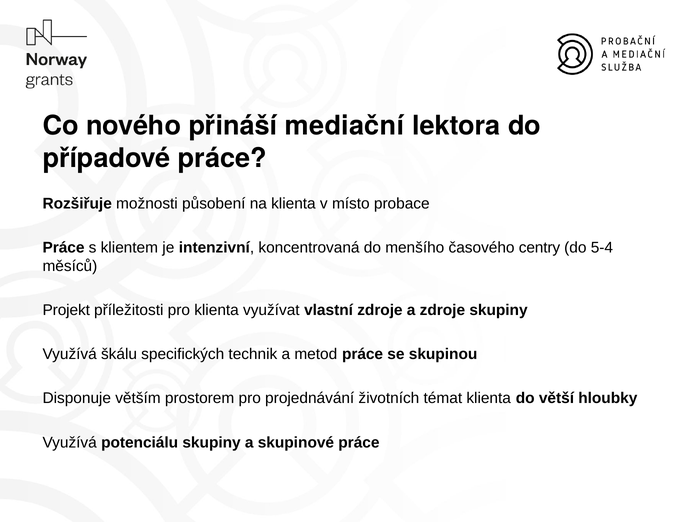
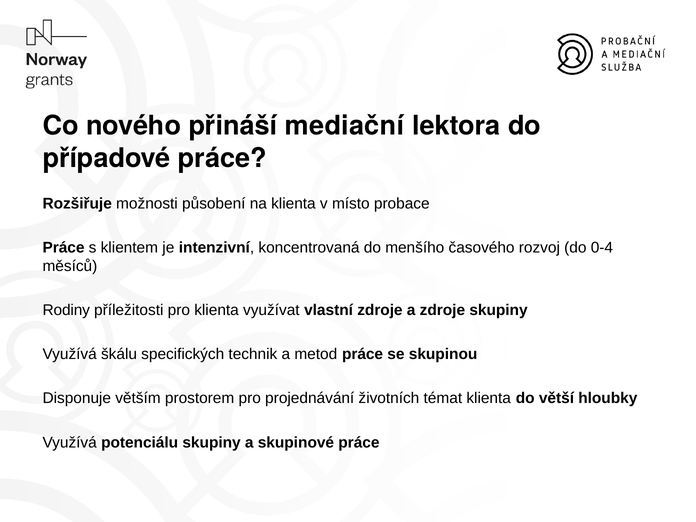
centry: centry -> rozvoj (539, 248)
5-4: 5-4 -> 0-4 (602, 248)
Projekt: Projekt -> Rodiny (66, 310)
